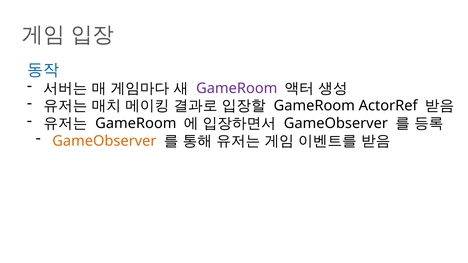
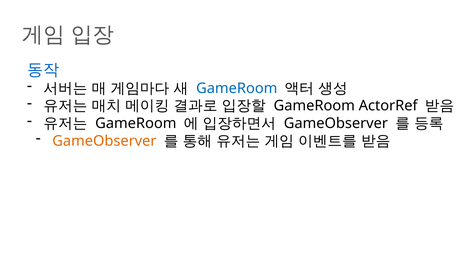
GameRoom colour: purple -> blue (237, 88)
